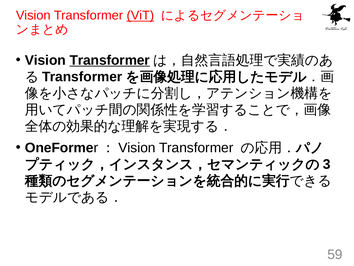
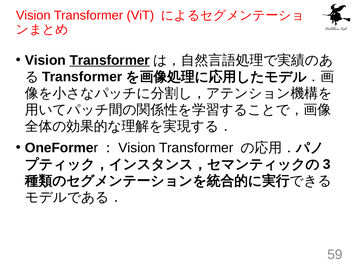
ViT underline: present -> none (140, 15)
